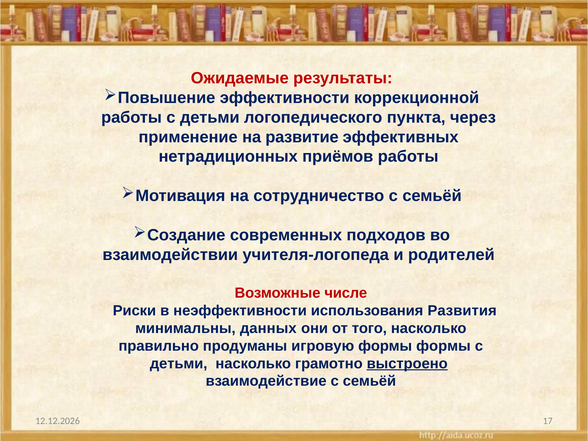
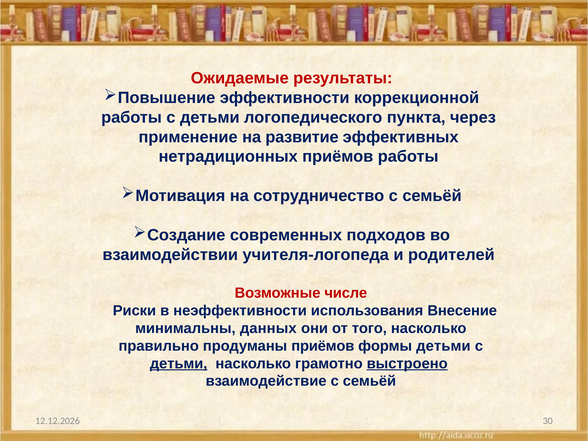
Развития: Развития -> Внесение (462, 311)
продуманы игровую: игровую -> приёмов (323, 346)
формы формы: формы -> детьми (443, 346)
детьми underline: none -> present (179, 364)
17: 17 -> 30 (548, 421)
